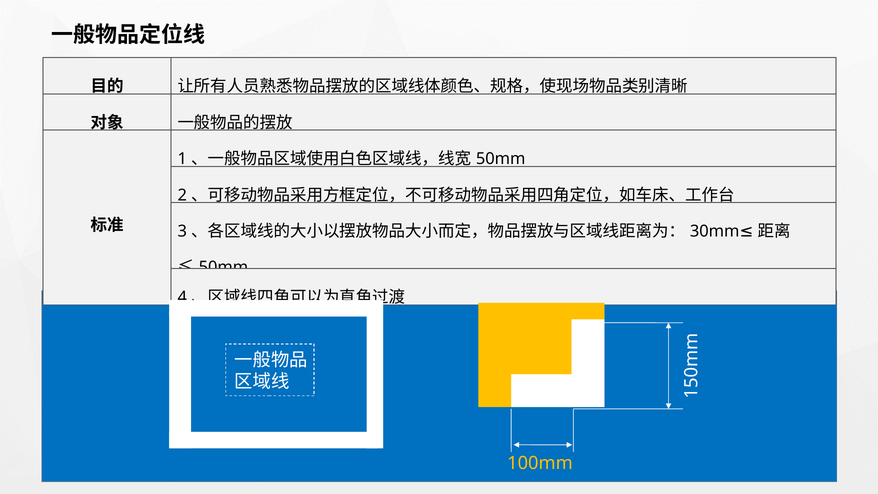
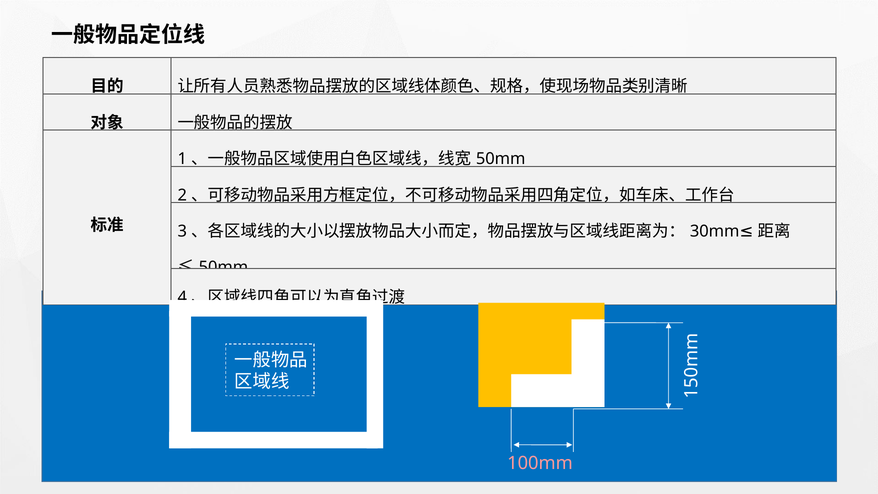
100mm colour: yellow -> pink (540, 463)
